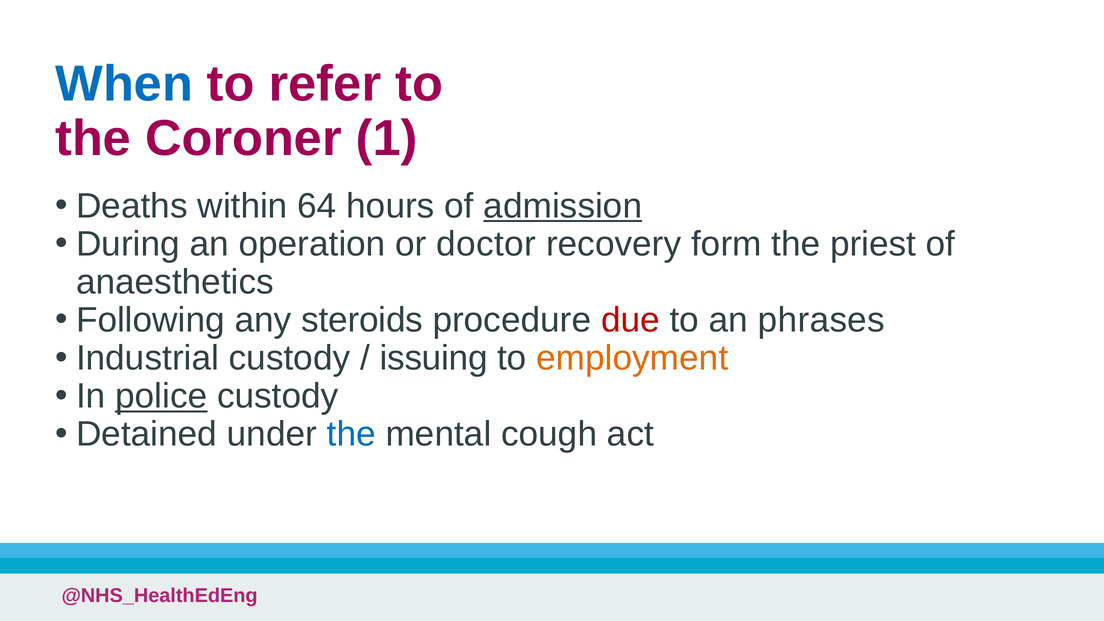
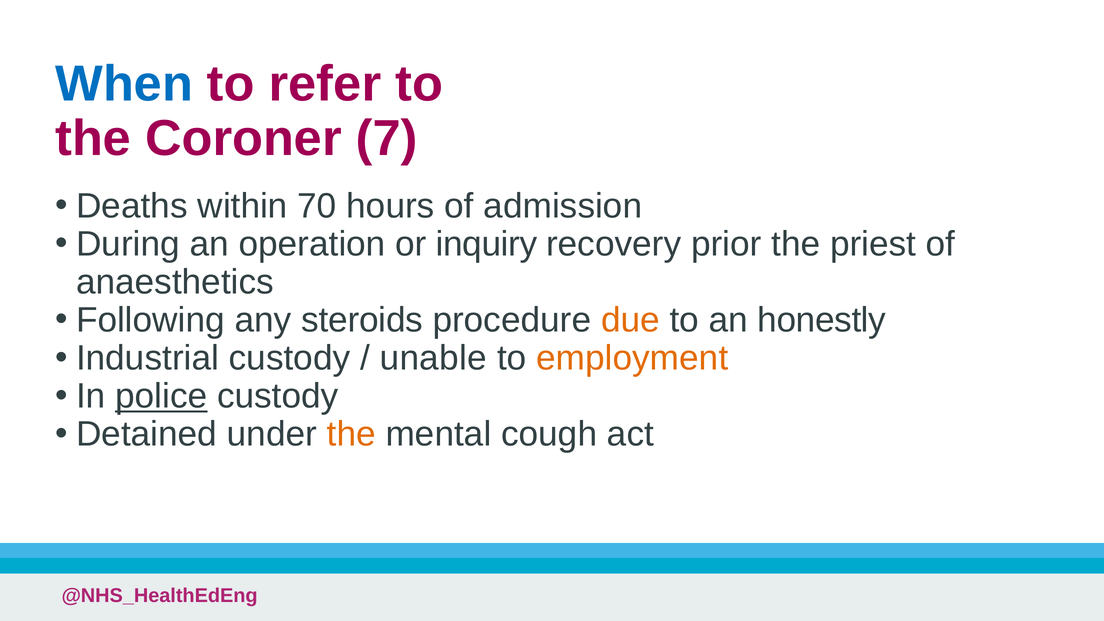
1: 1 -> 7 (387, 139)
64: 64 -> 70 (317, 206)
admission underline: present -> none (563, 206)
doctor: doctor -> inquiry (487, 244)
form: form -> prior (726, 244)
due colour: red -> orange (630, 320)
phrases: phrases -> honestly (822, 320)
issuing: issuing -> unable (433, 358)
the colour: blue -> orange (351, 434)
